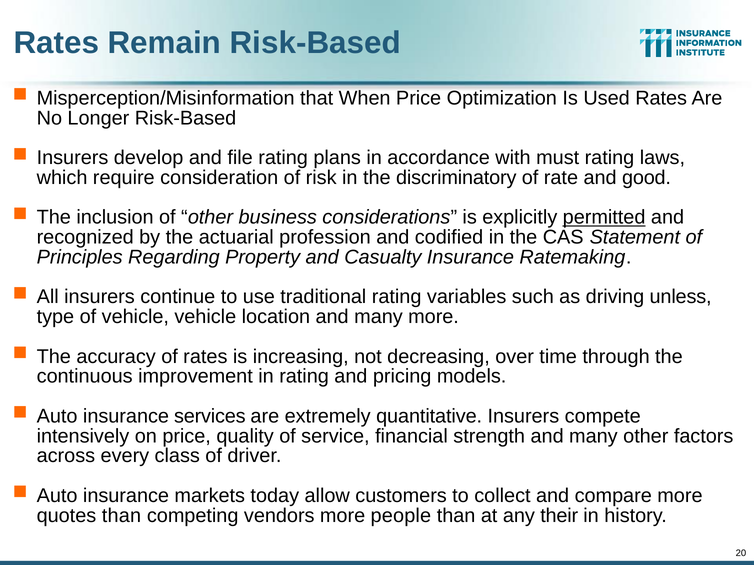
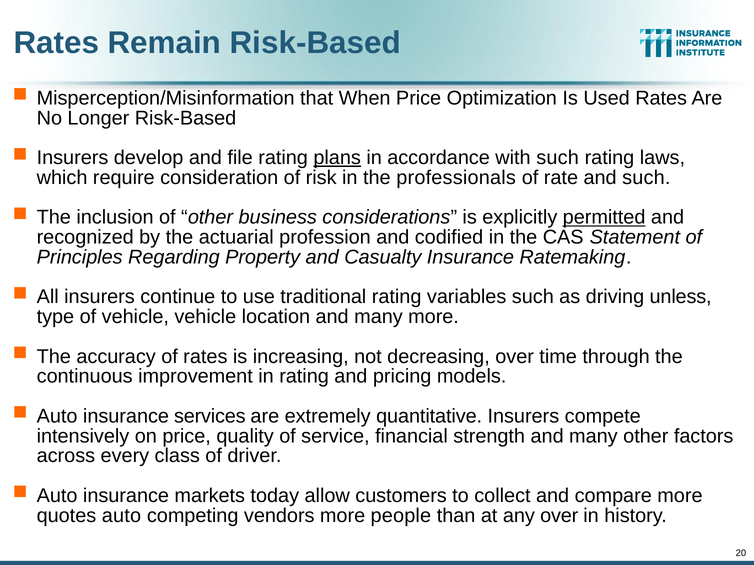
plans underline: none -> present (337, 158)
with must: must -> such (558, 158)
discriminatory: discriminatory -> professionals (456, 178)
and good: good -> such (646, 178)
quotes than: than -> auto (121, 516)
any their: their -> over (559, 516)
